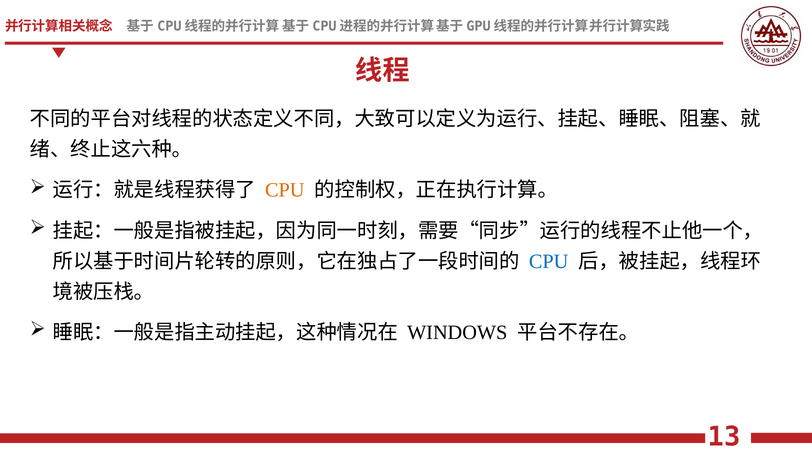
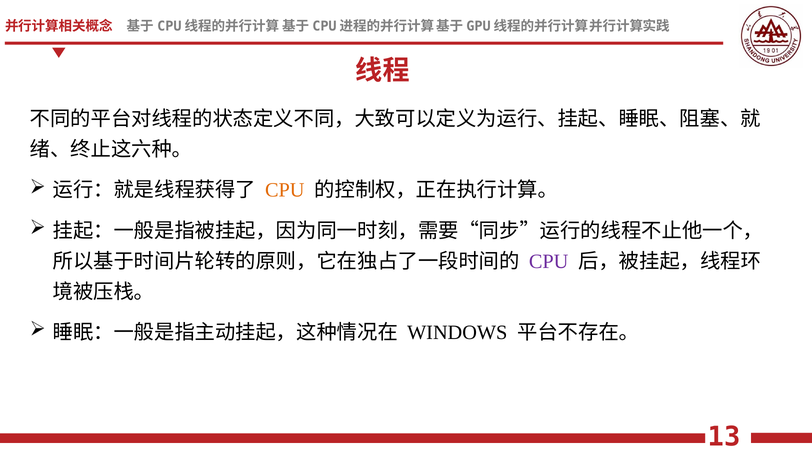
CPU colour: blue -> purple (549, 261)
